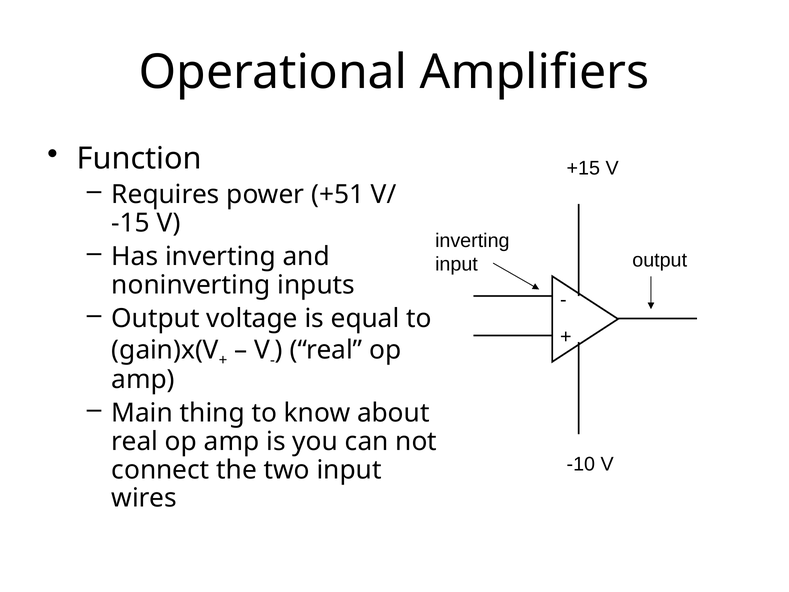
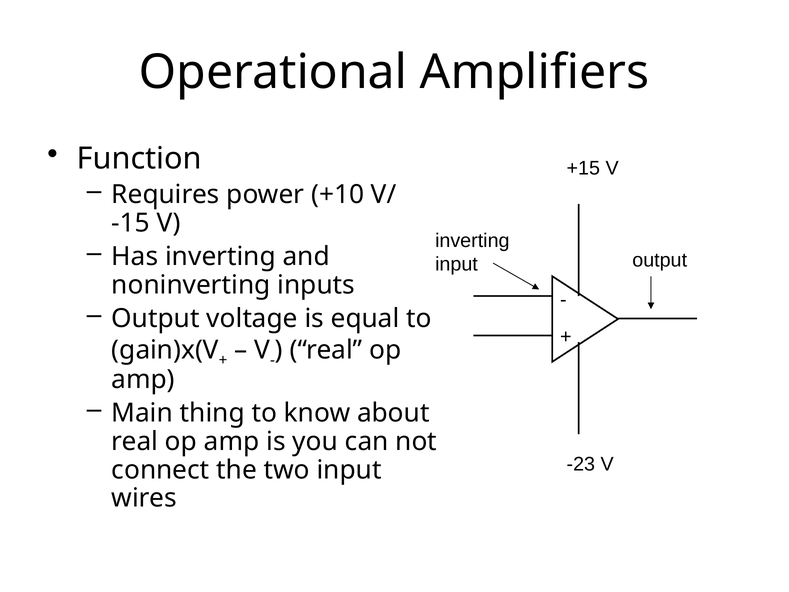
+51: +51 -> +10 (338, 194)
-10: -10 -> -23 (581, 464)
